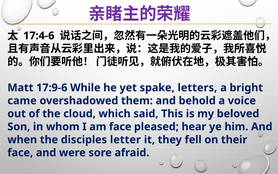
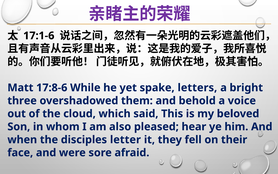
17:4-6: 17:4-6 -> 17:1-6 (39, 36)
17:9-6: 17:9-6 -> 17:8-6 (52, 88)
came: came -> three (22, 101)
am face: face -> also (120, 127)
